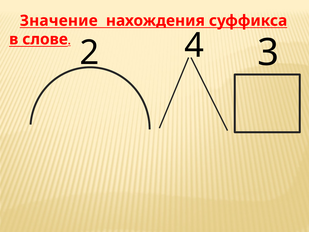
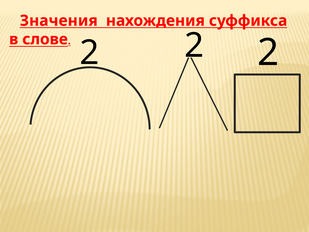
Значение: Значение -> Значения (59, 21)
3: 3 -> 2 (268, 53)
4: 4 -> 2 (194, 45)
